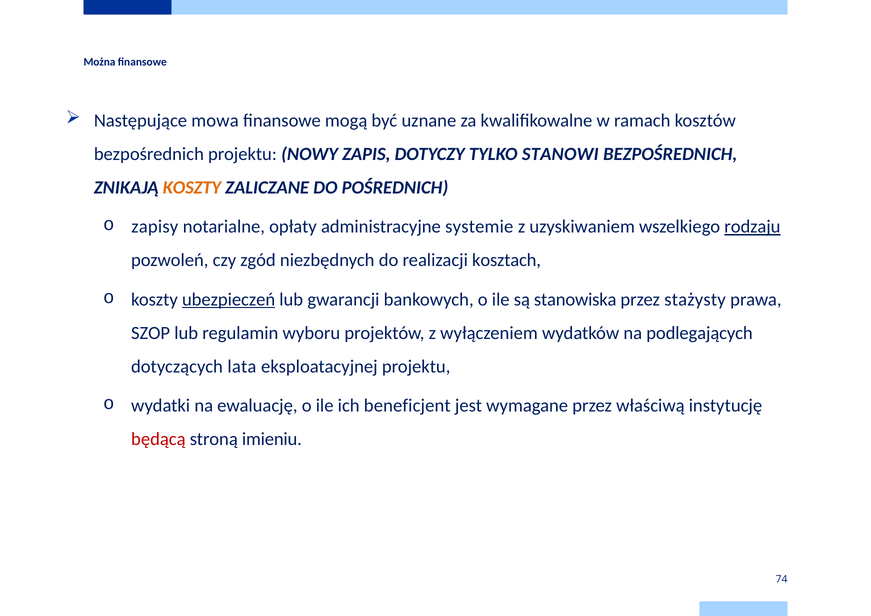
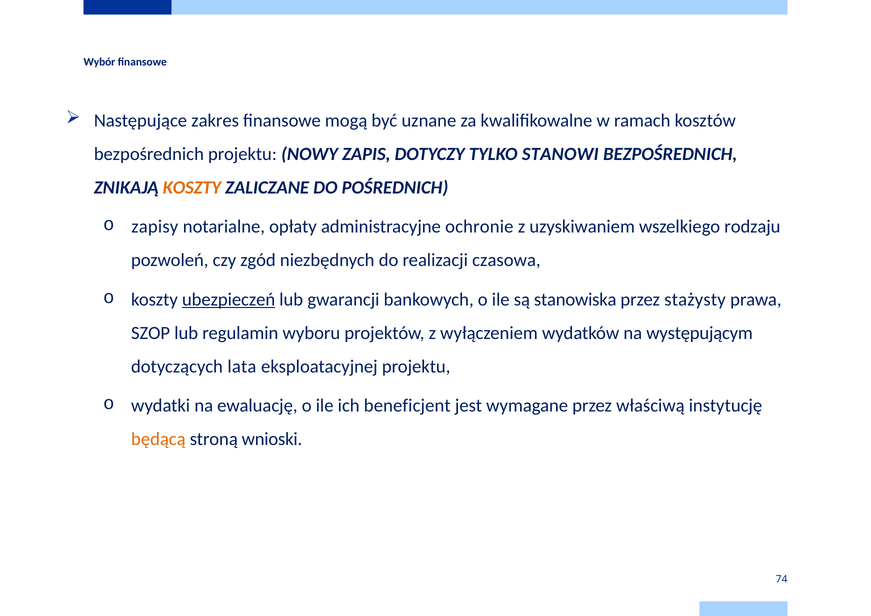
Można: Można -> Wybór (99, 62)
mowa: mowa -> zakres (215, 120)
systemie: systemie -> ochronie (479, 227)
rodzaju underline: present -> none (752, 227)
kosztach: kosztach -> czasowa (506, 260)
podlegających: podlegających -> występującym (700, 333)
będącą colour: red -> orange (158, 439)
imieniu: imieniu -> wnioski (272, 439)
